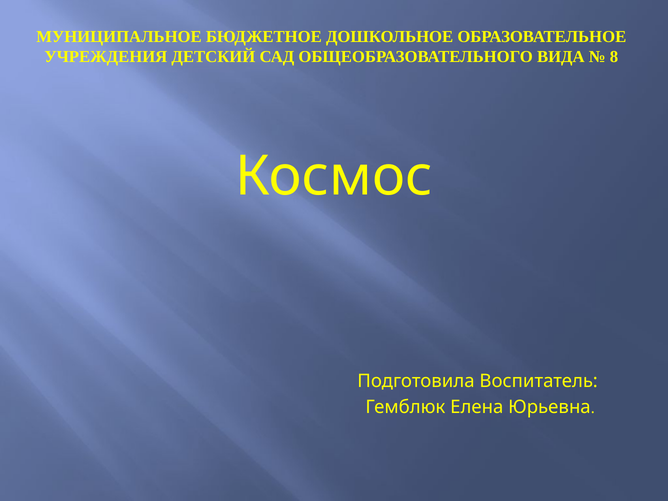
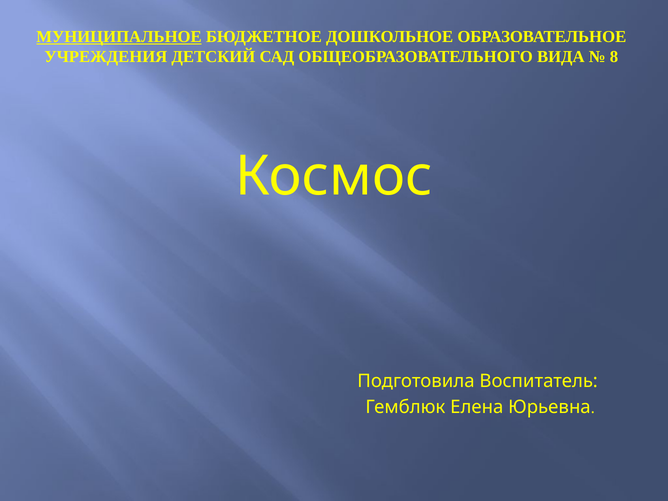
МУНИЦИПАЛЬНОЕ underline: none -> present (119, 37)
